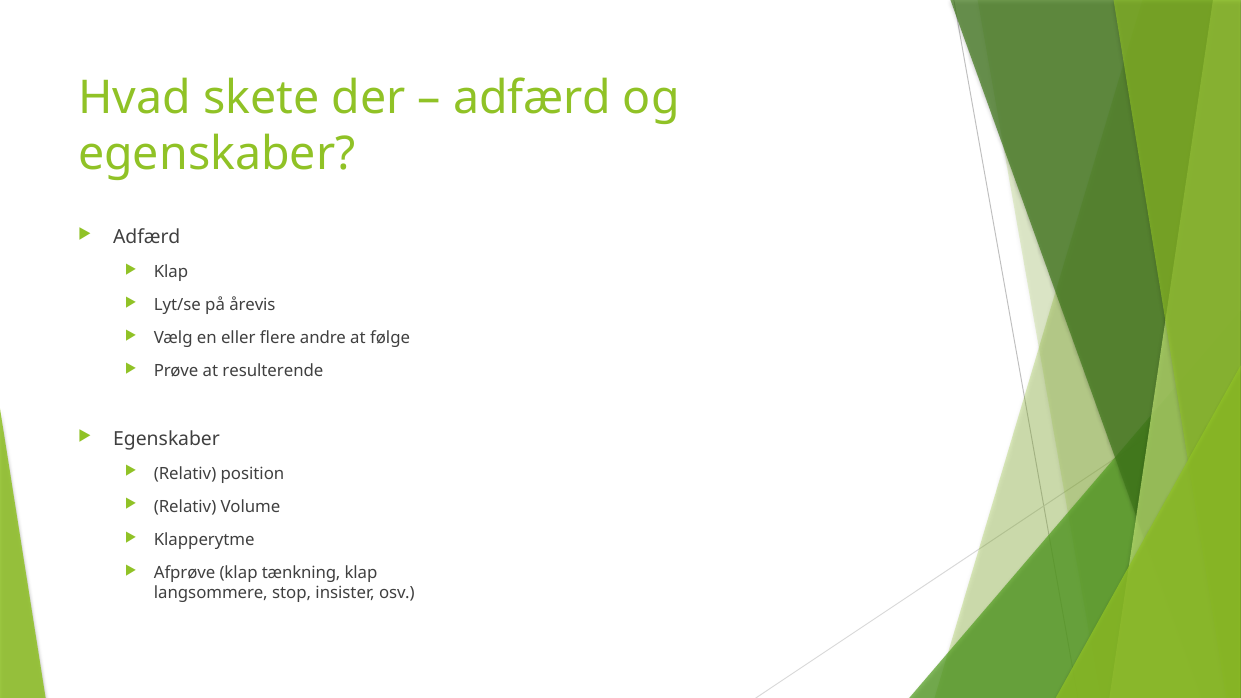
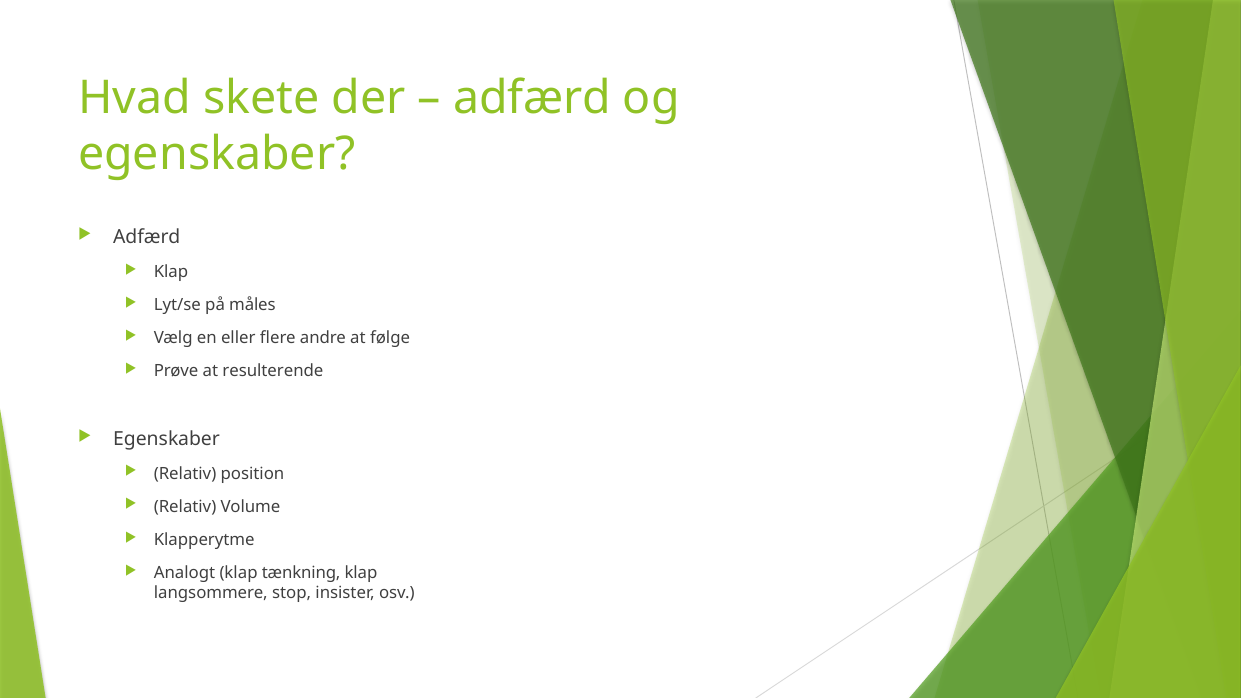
årevis: årevis -> måles (252, 305)
Afprøve: Afprøve -> Analogt (185, 573)
